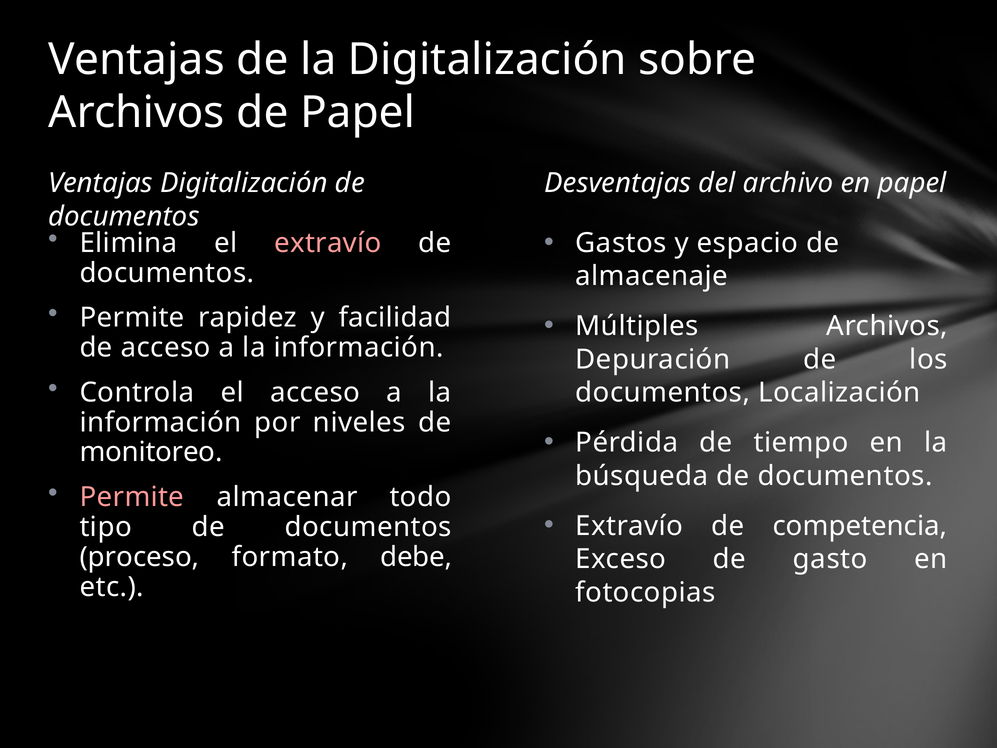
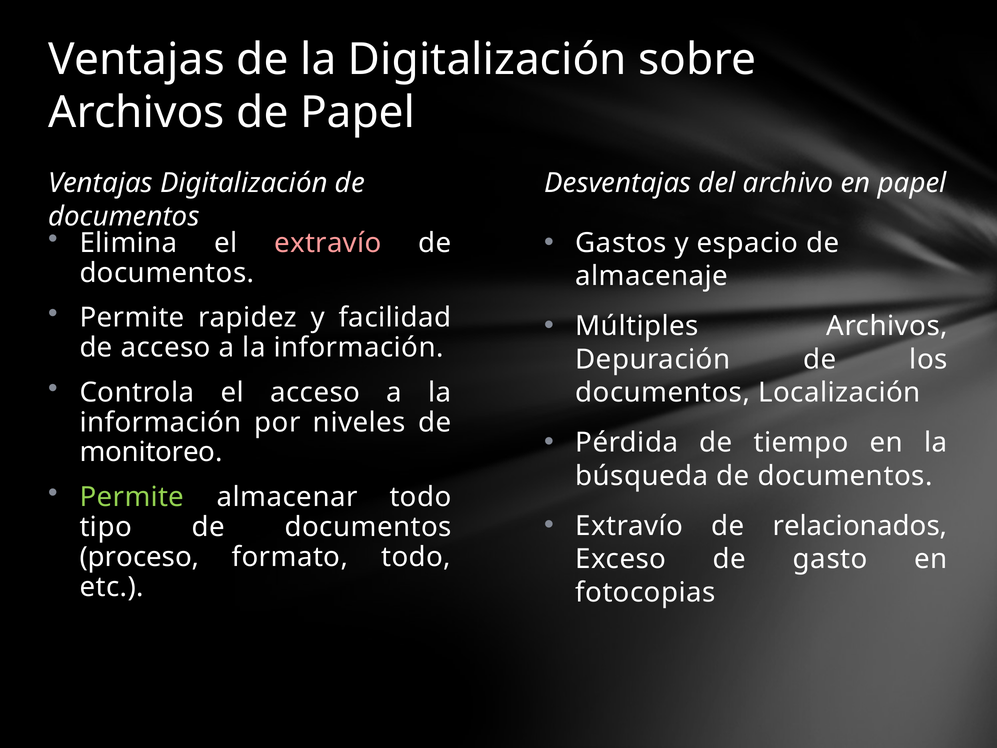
Permite colour: pink -> light green (132, 497)
competencia: competencia -> relacionados (860, 526)
formato debe: debe -> todo (416, 557)
